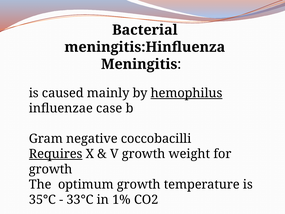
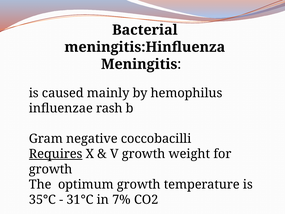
hemophilus underline: present -> none (186, 93)
case: case -> rash (109, 108)
33°C: 33°C -> 31°C (80, 199)
1%: 1% -> 7% (121, 199)
